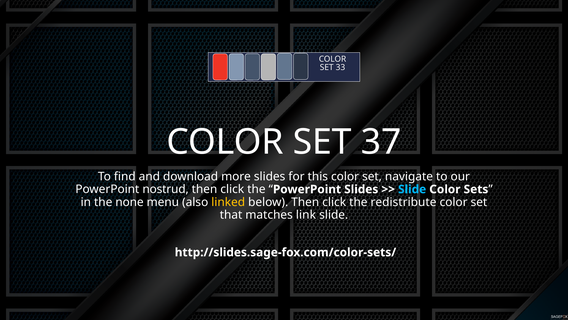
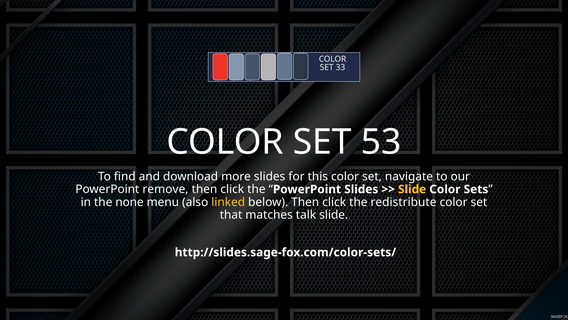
37: 37 -> 53 (381, 142)
nostrud: nostrud -> remove (165, 189)
Slide colour: light blue -> yellow (412, 189)
link: link -> talk (306, 215)
